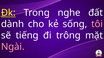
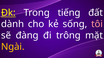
nghe: nghe -> tiếng (69, 13)
tiếng: tiếng -> đàng (27, 36)
Ngài colour: pink -> yellow (13, 47)
